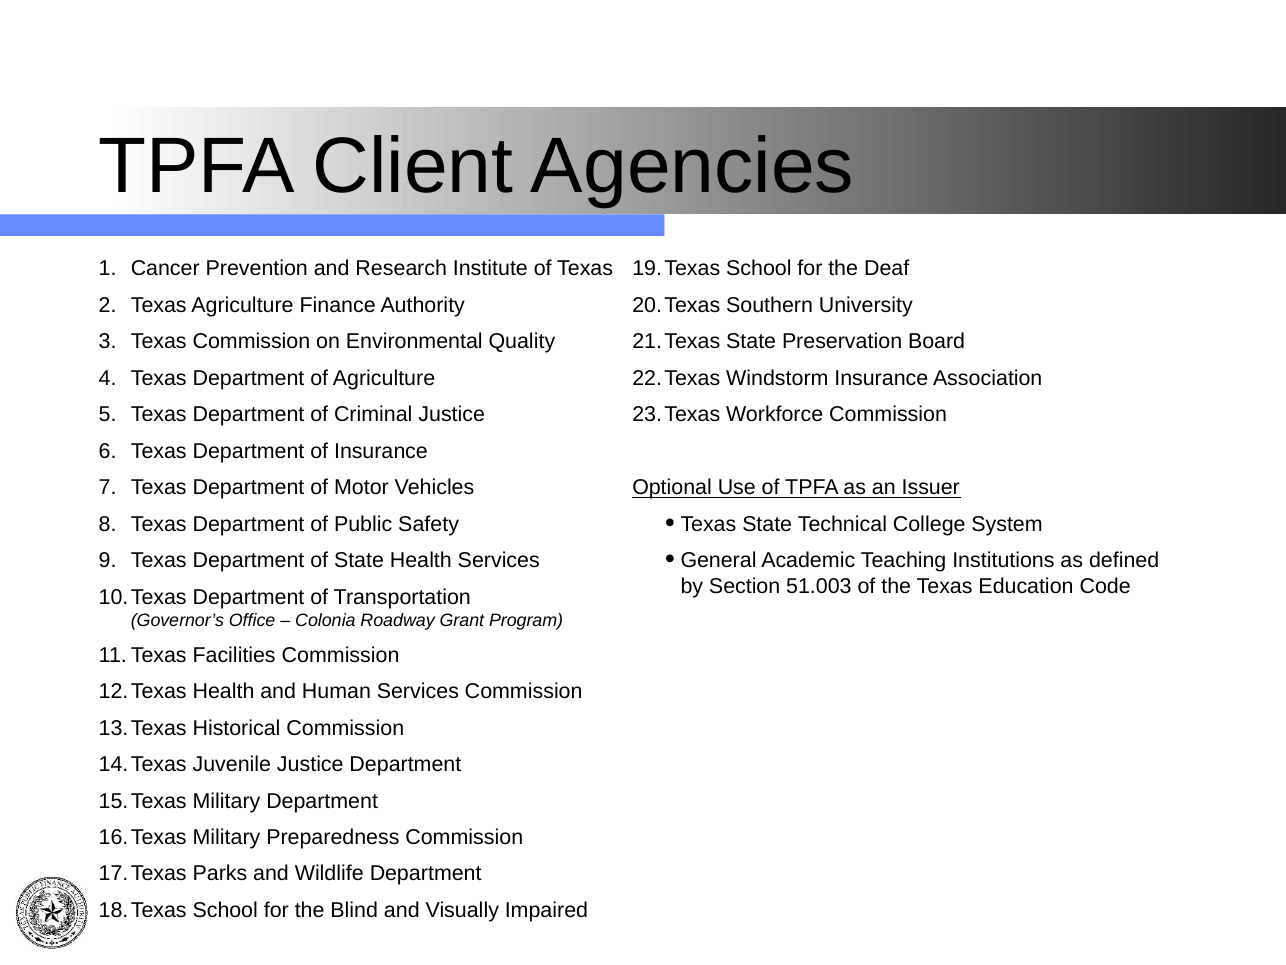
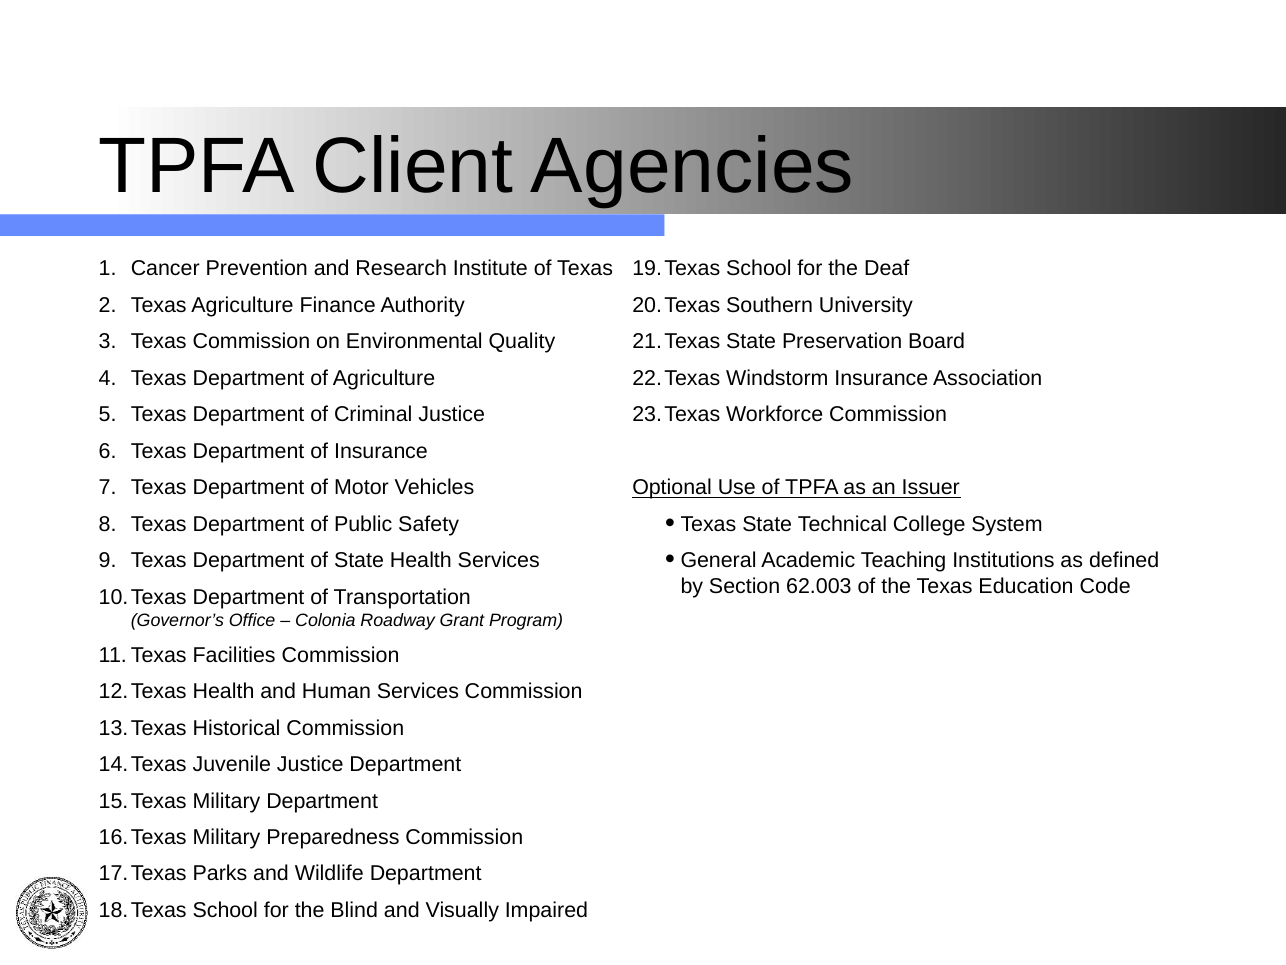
51.003: 51.003 -> 62.003 (819, 586)
